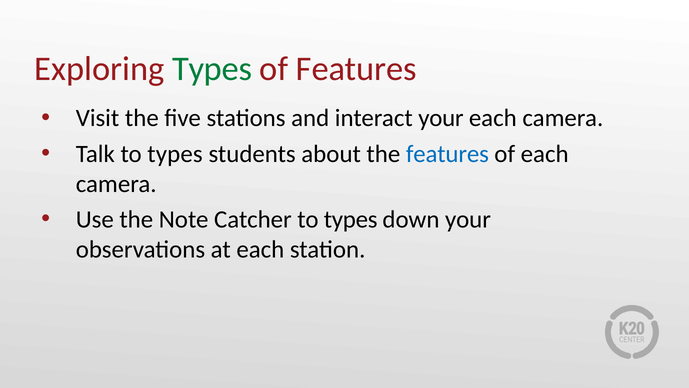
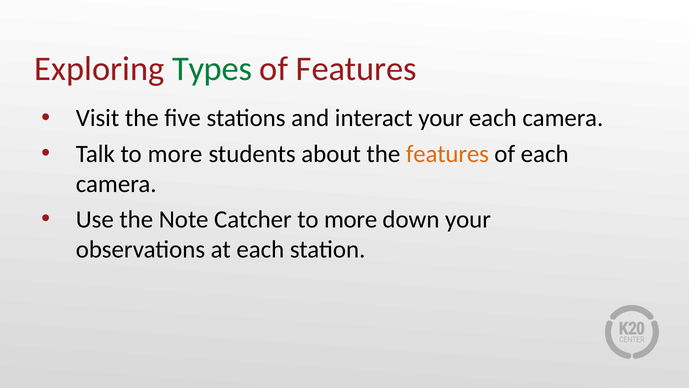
Talk to types: types -> more (175, 154)
features colour: blue -> orange (447, 154)
Catcher to types: types -> more (351, 219)
